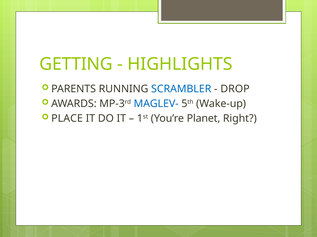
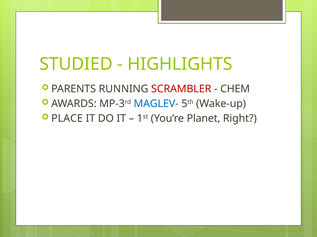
GETTING: GETTING -> STUDIED (76, 64)
SCRAMBLER colour: blue -> red (181, 89)
DROP: DROP -> CHEM (235, 89)
